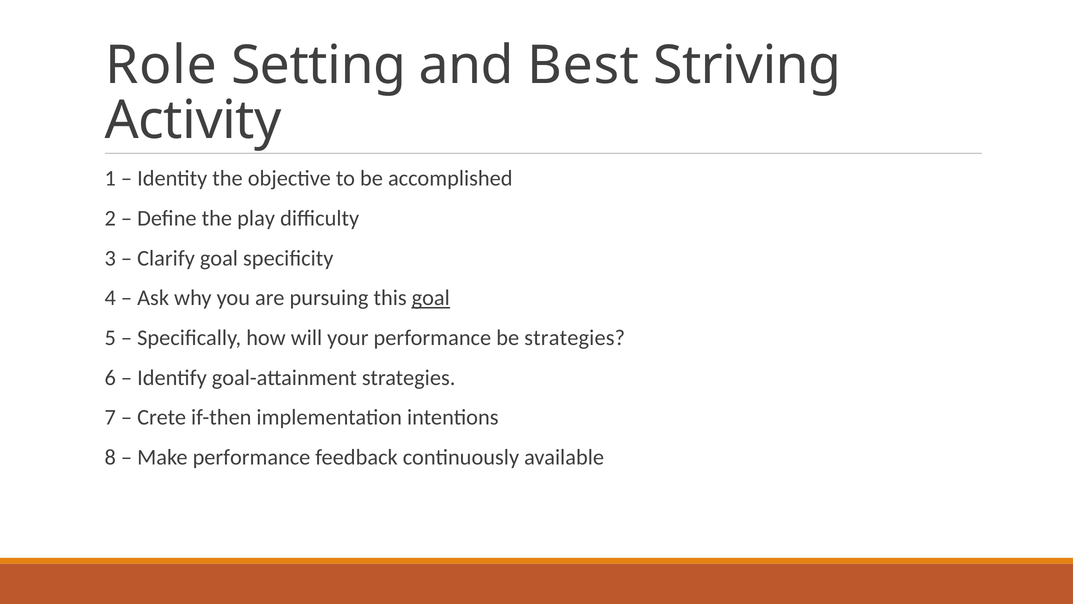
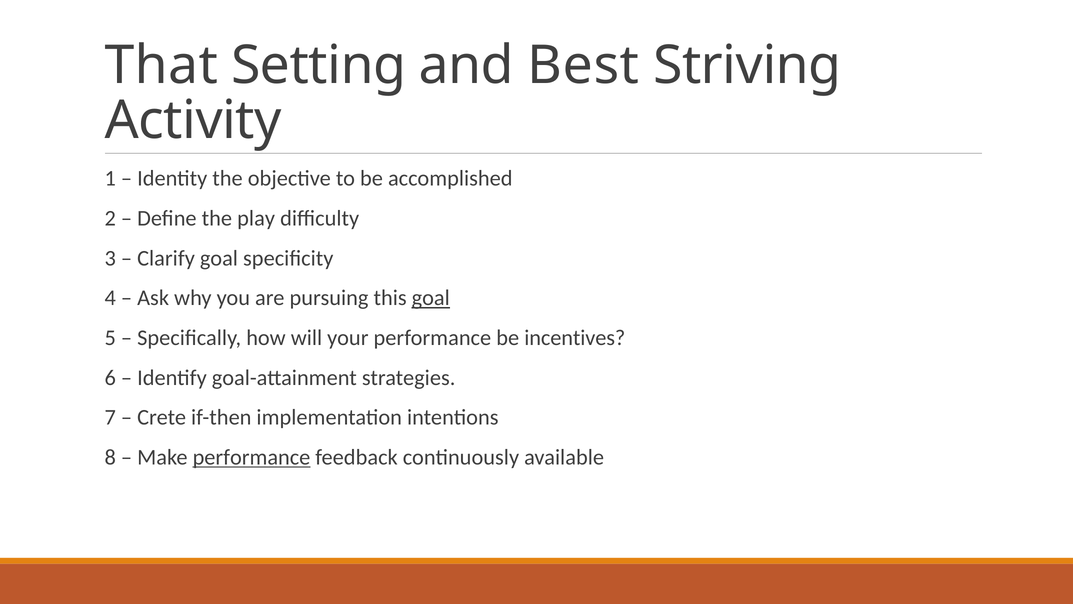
Role: Role -> That (161, 65)
be strategies: strategies -> incentives (575, 338)
performance underline: none -> present (251, 457)
